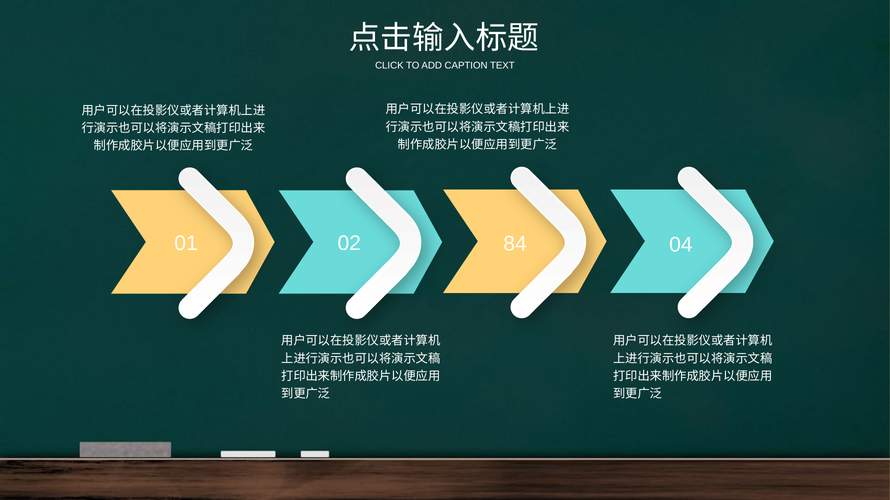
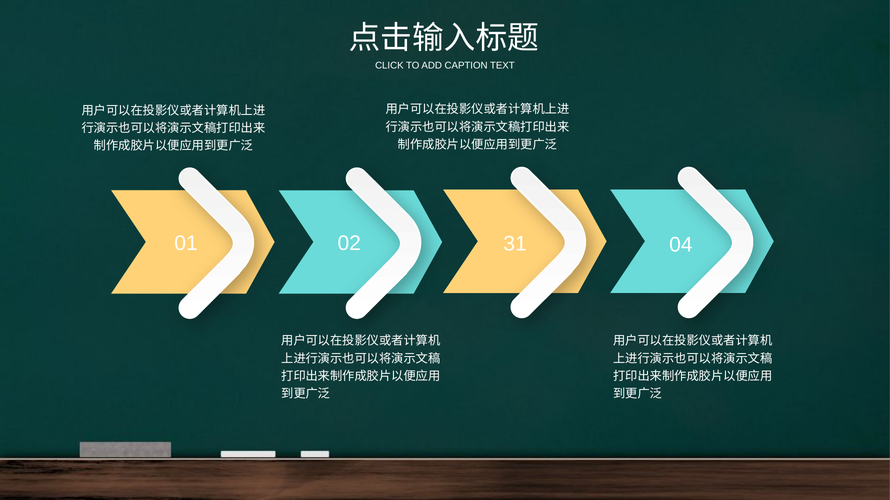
84: 84 -> 31 (515, 244)
